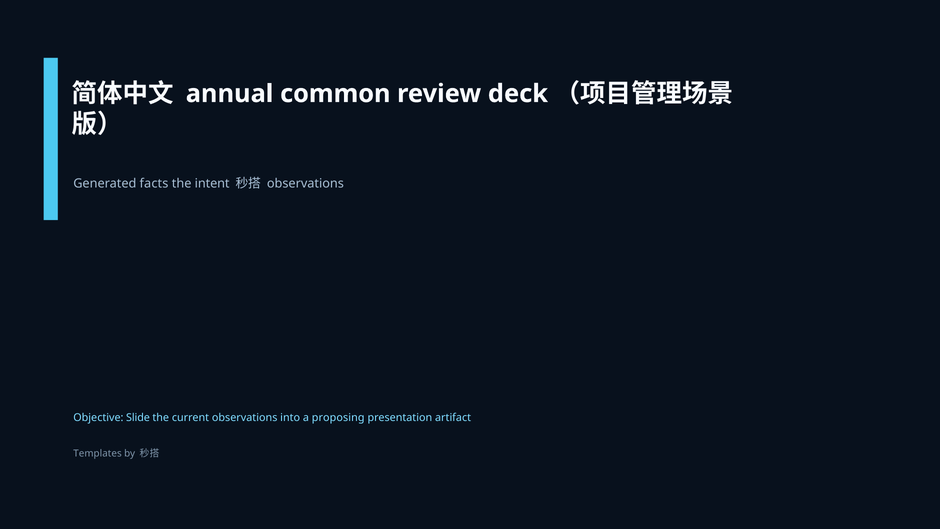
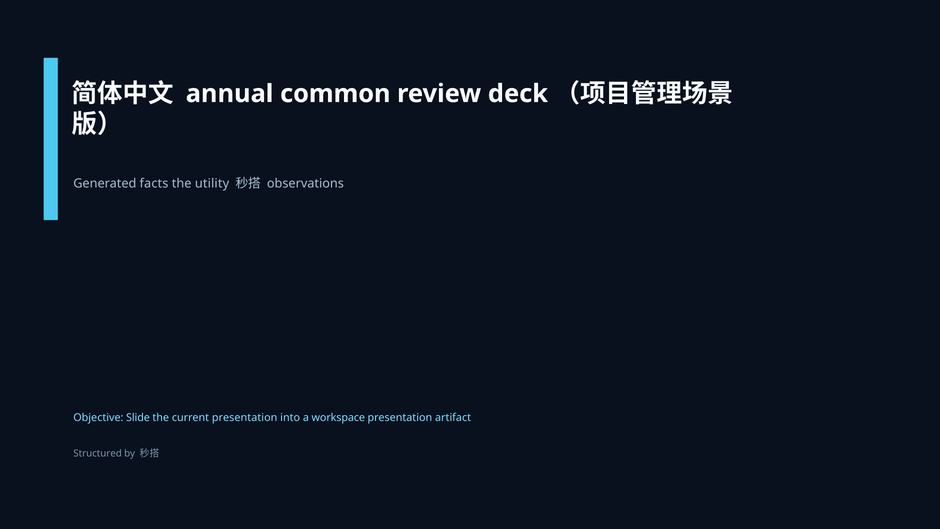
intent: intent -> utility (212, 183)
current observations: observations -> presentation (245, 417)
proposing: proposing -> workspace (338, 417)
Templates: Templates -> Structured (98, 453)
